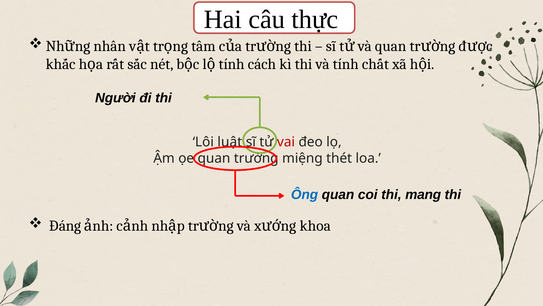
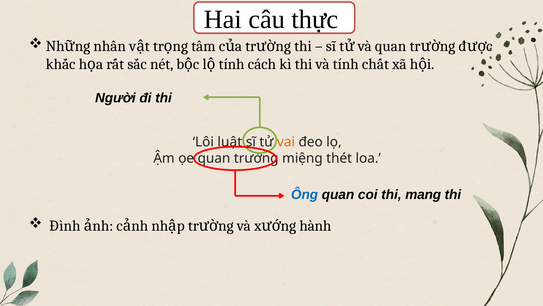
vai colour: red -> orange (286, 142)
Đáng: Đáng -> Đình (65, 225)
khoa: khoa -> hành (315, 225)
